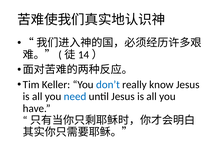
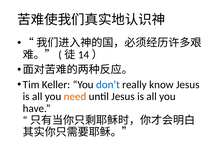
need colour: blue -> orange (75, 97)
